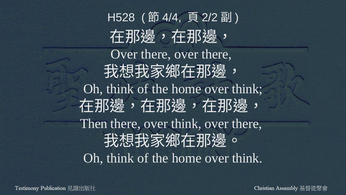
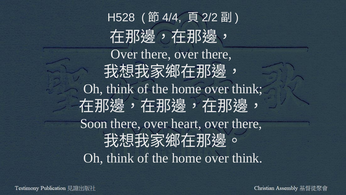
Then: Then -> Soon (94, 123)
there over think: think -> heart (186, 123)
